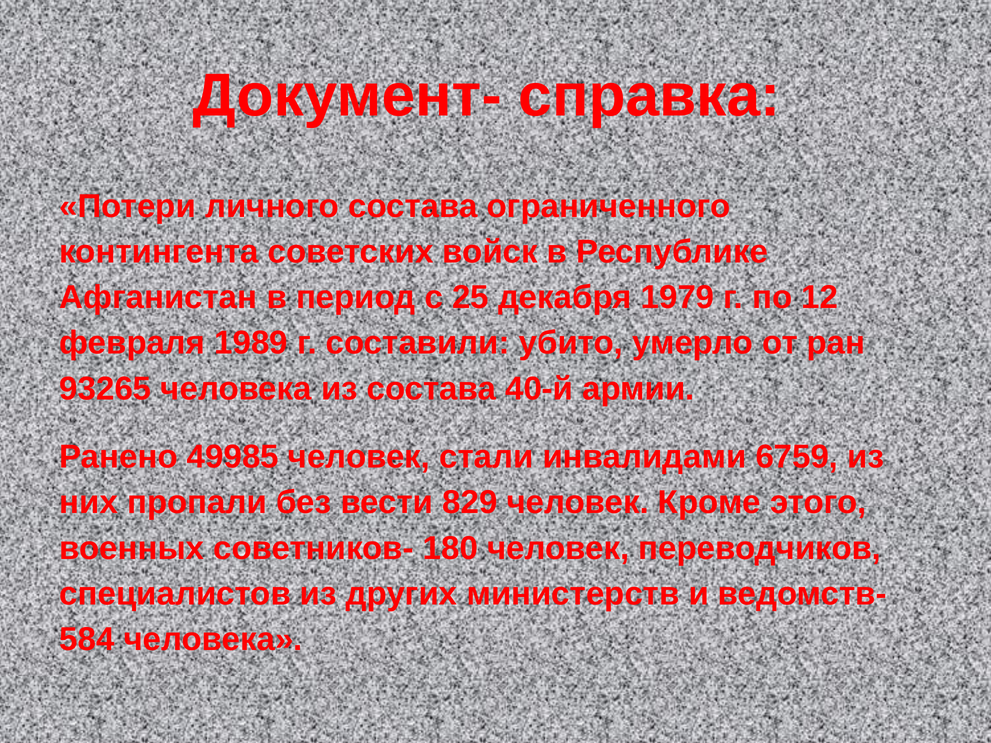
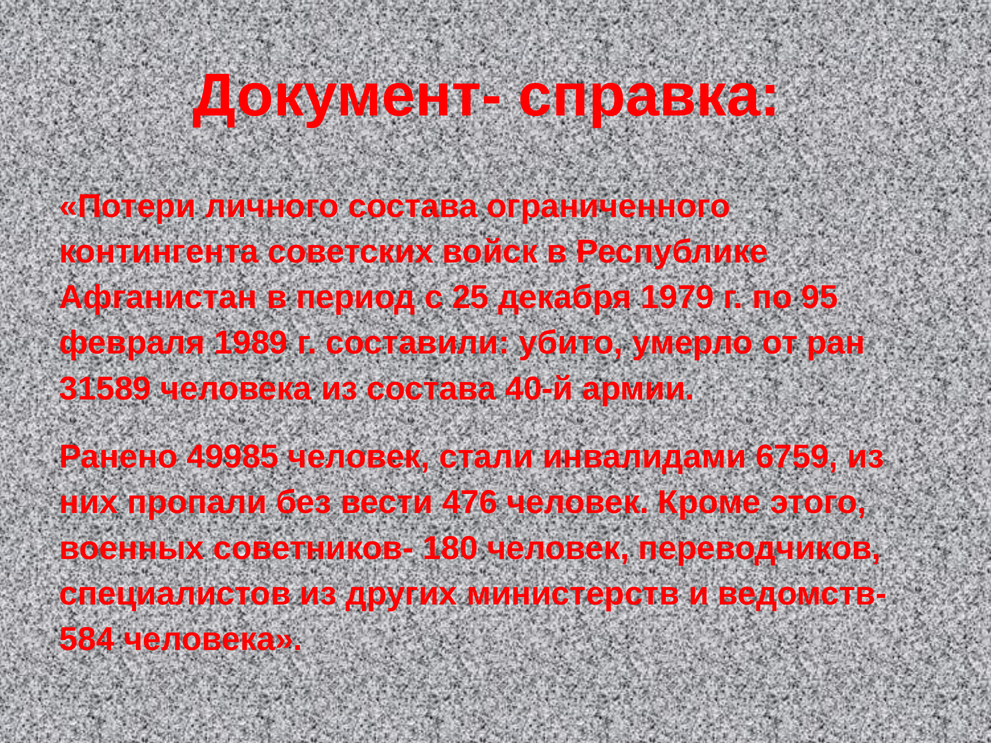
12: 12 -> 95 (820, 298)
93265: 93265 -> 31589 (105, 389)
829: 829 -> 476 (470, 503)
